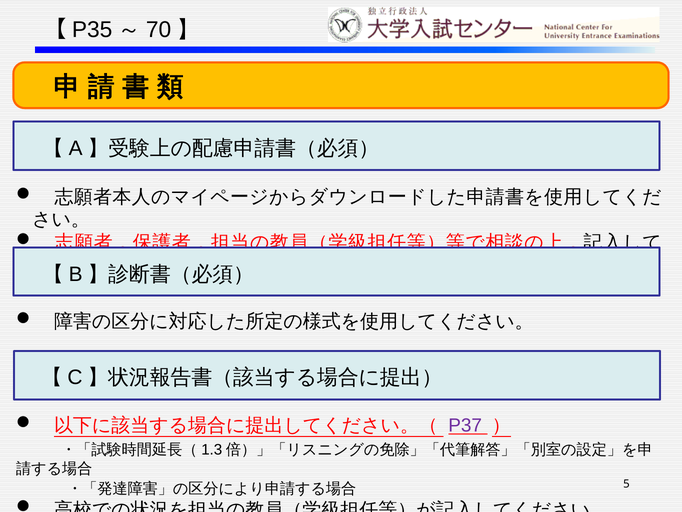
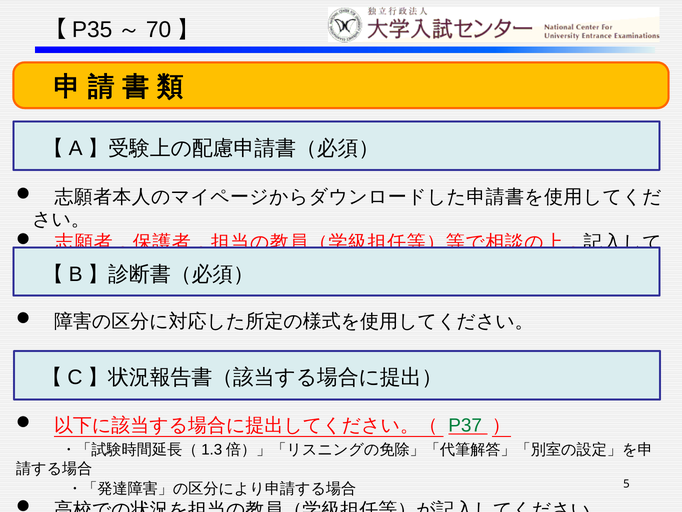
P37 colour: purple -> green (465, 425)
